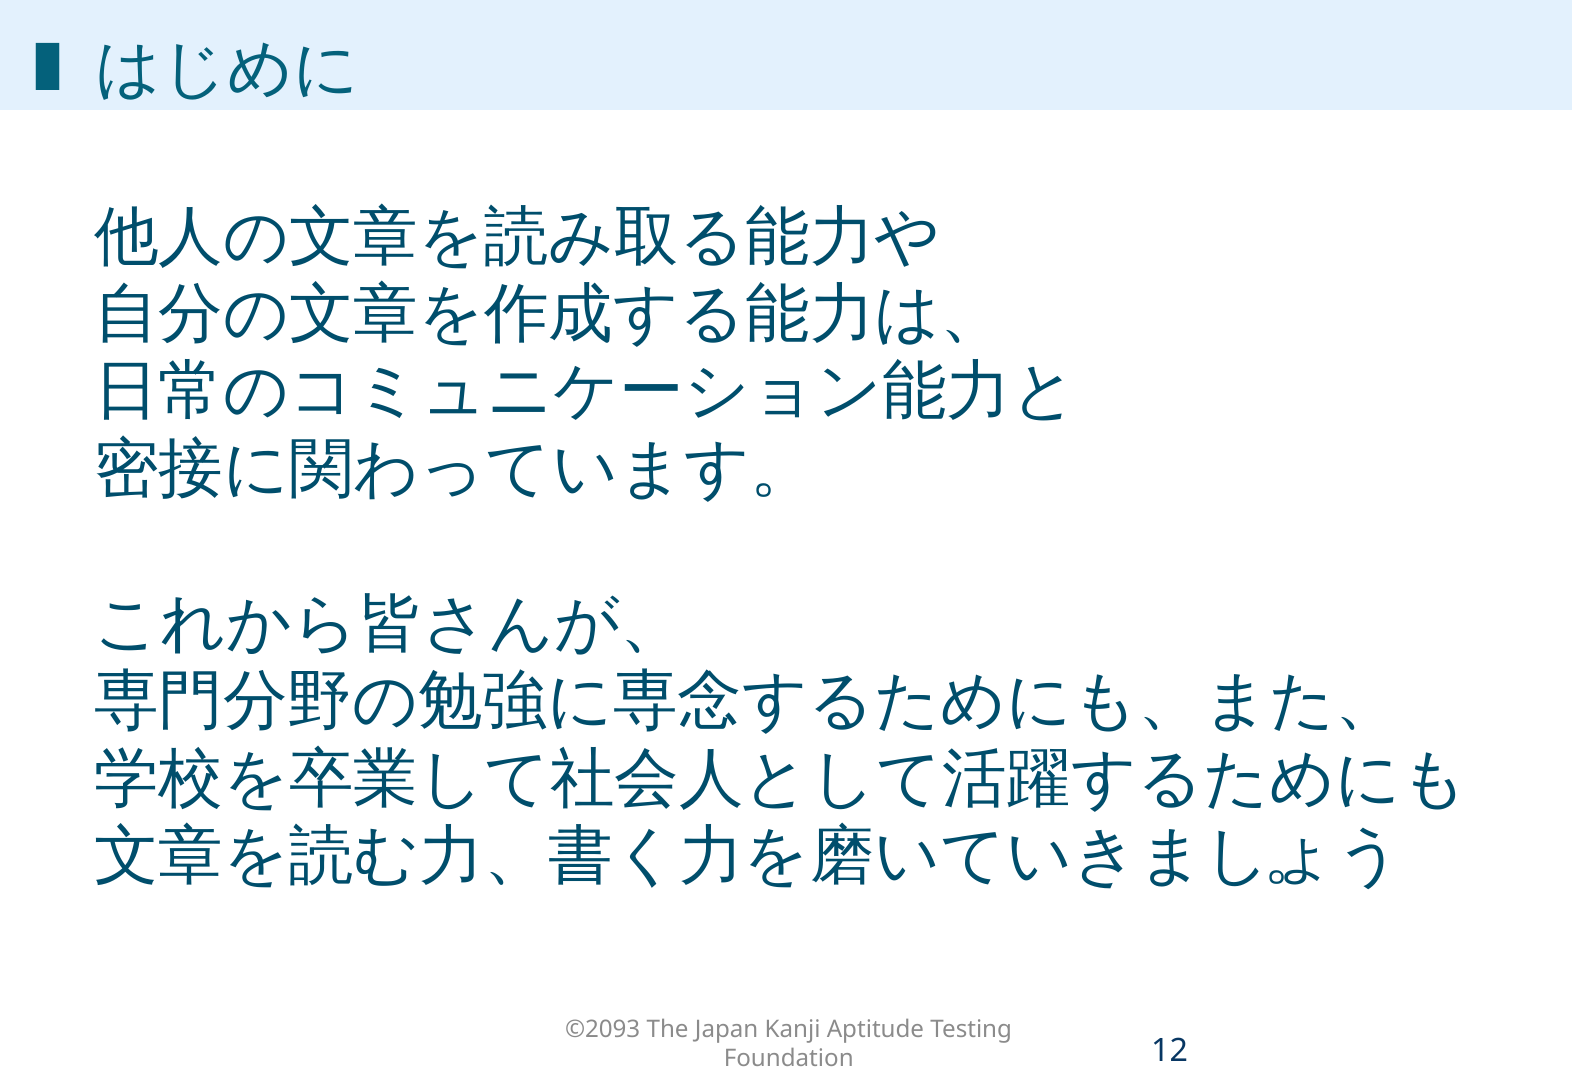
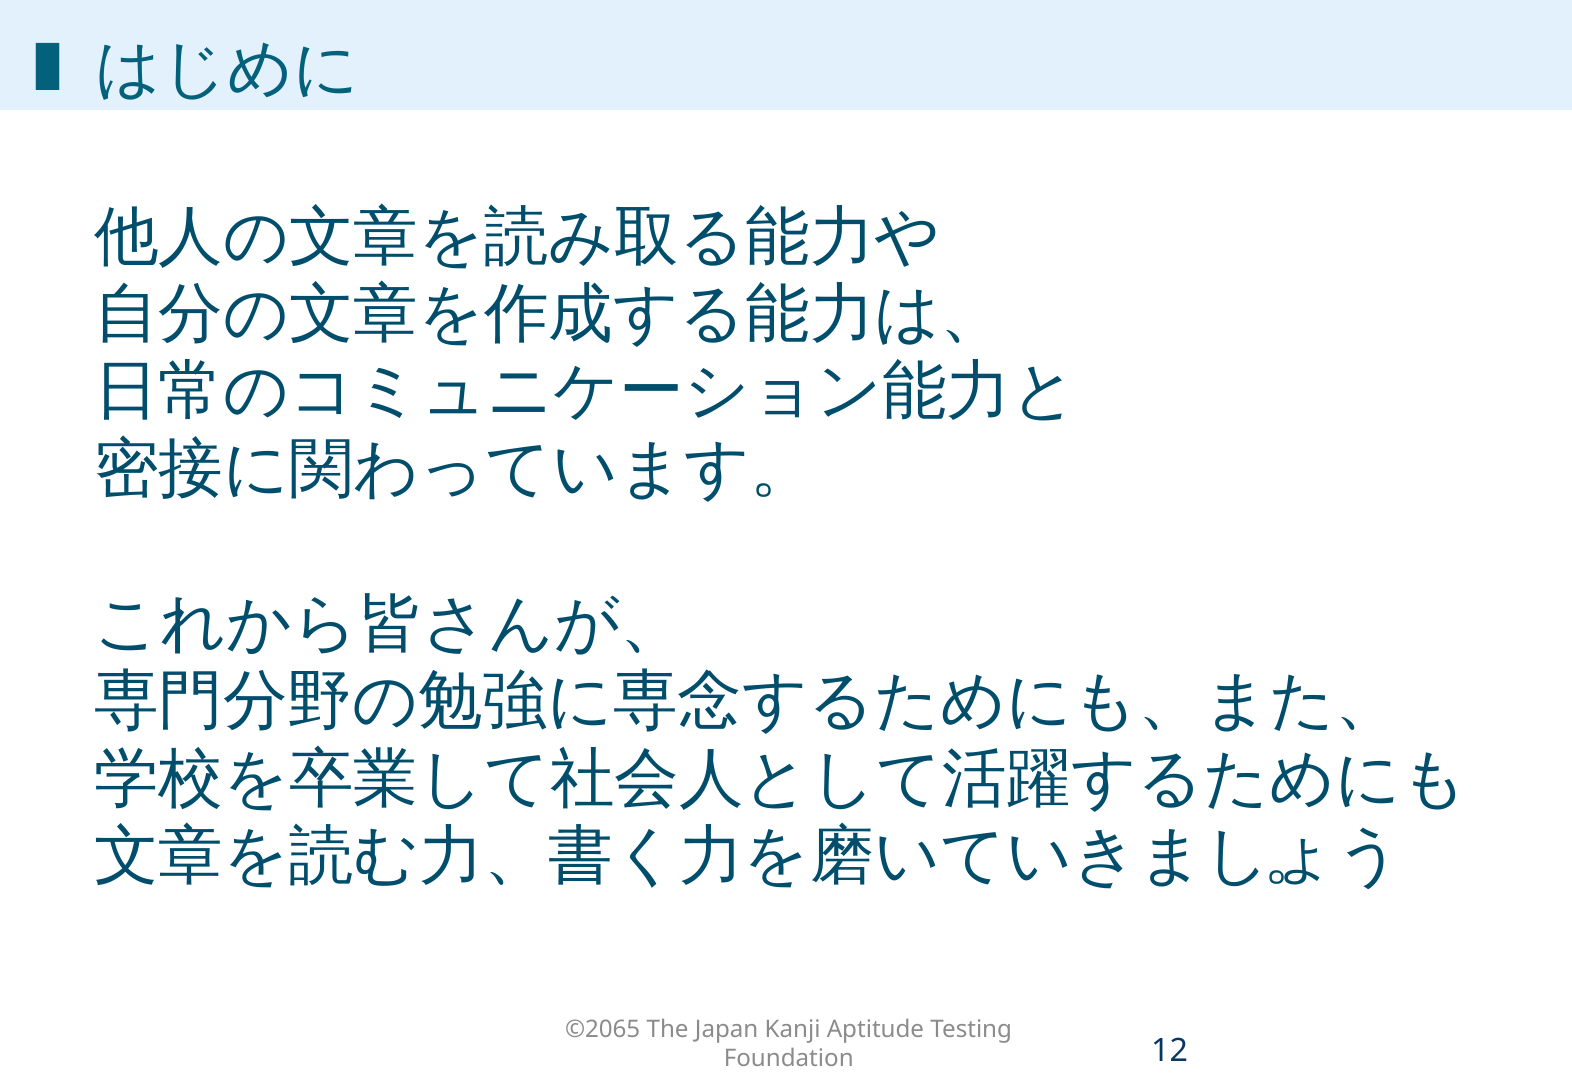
©2093: ©2093 -> ©2065 (603, 1029)
